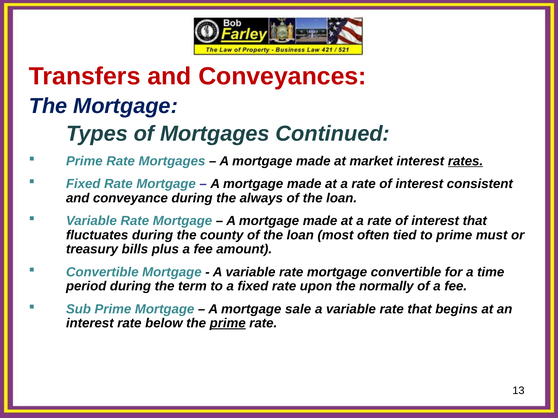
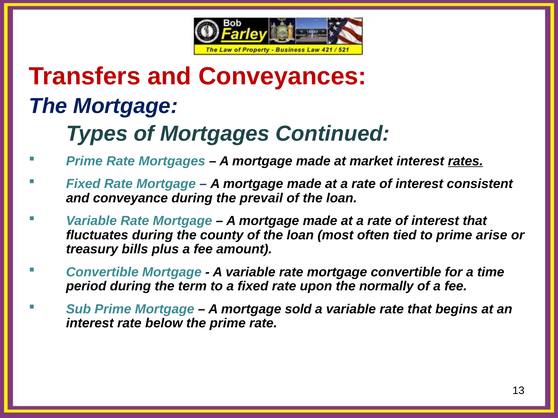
always: always -> prevail (261, 198)
must: must -> arise (492, 235)
sale: sale -> sold (298, 309)
prime underline: present -> none (228, 324)
